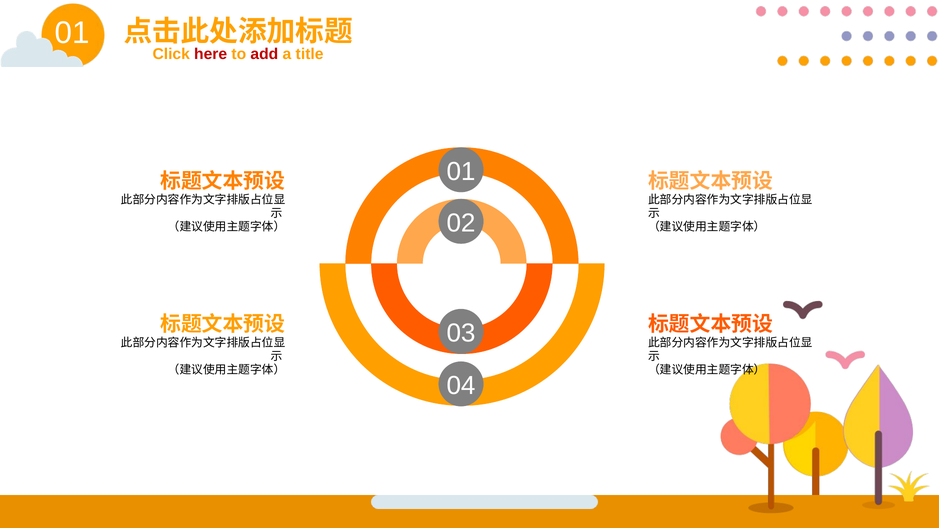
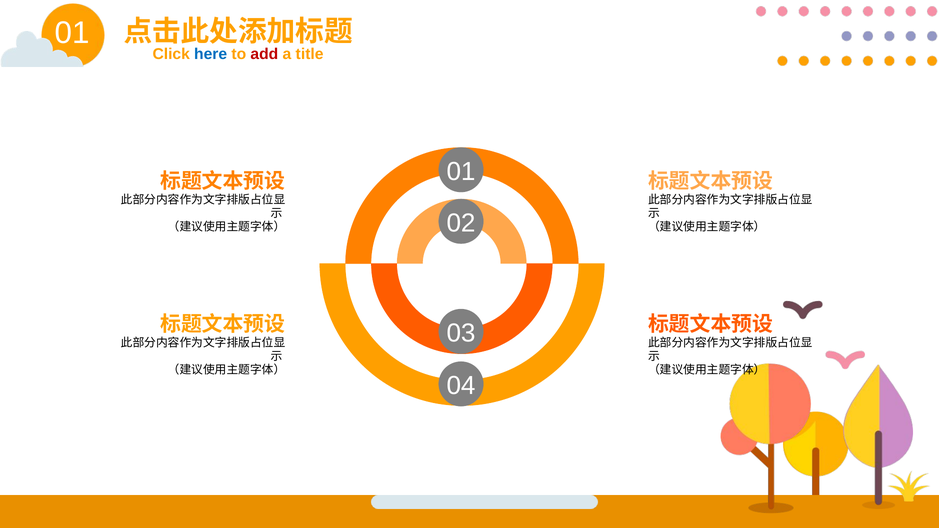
here colour: red -> blue (211, 54)
